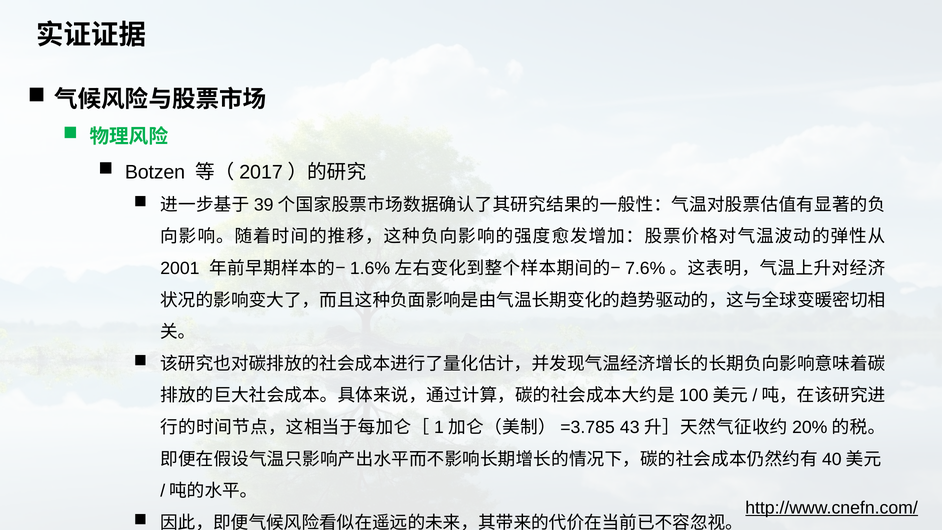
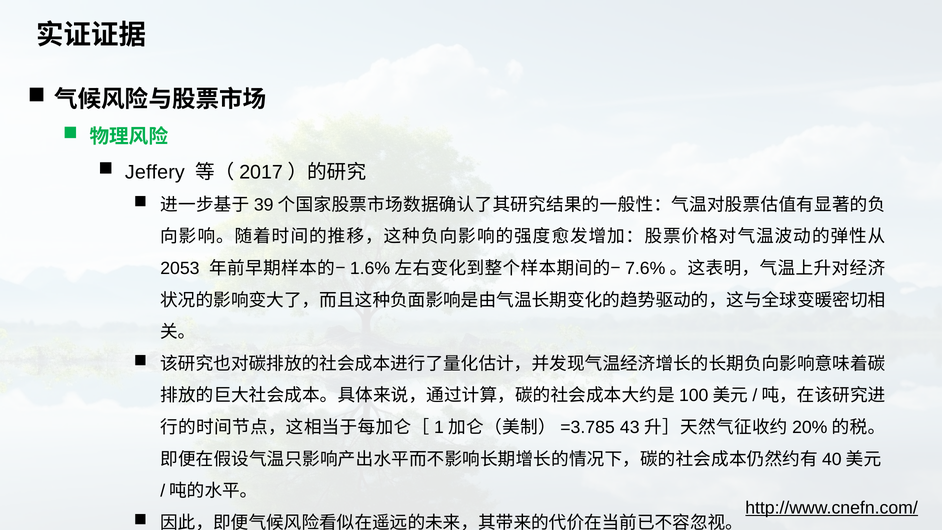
Botzen: Botzen -> Jeffery (155, 172)
2001: 2001 -> 2053 (180, 268)
